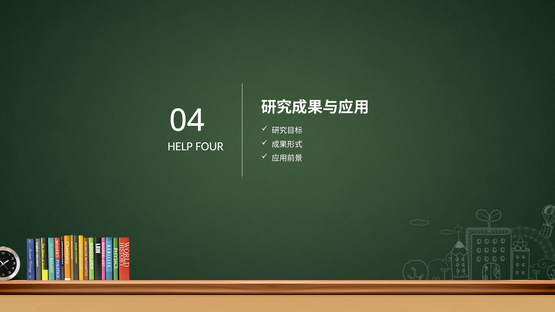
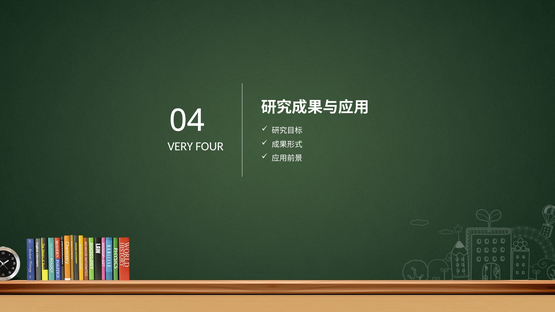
HELP: HELP -> VERY (180, 147)
